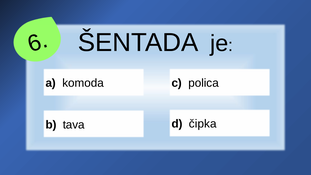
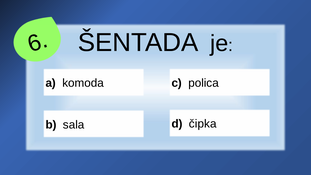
tava: tava -> sala (74, 125)
